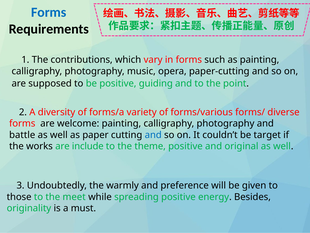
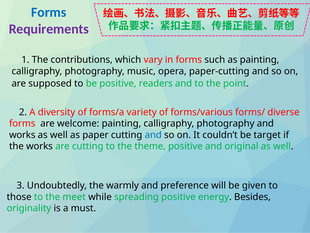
Requirements colour: black -> purple (49, 29)
guiding: guiding -> readers (156, 83)
battle: battle -> works (22, 135)
are include: include -> cutting (88, 146)
